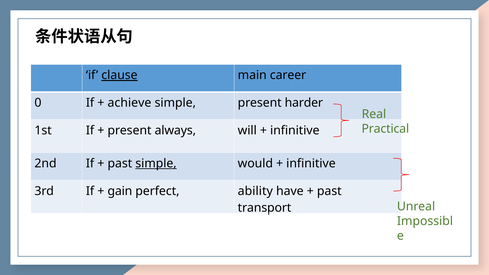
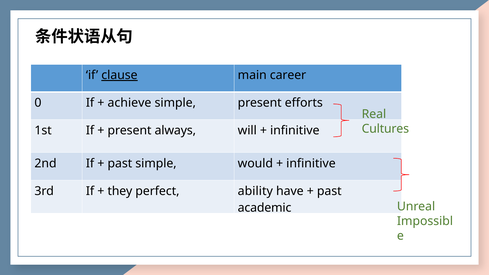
harder: harder -> efforts (304, 103)
Practical: Practical -> Cultures (385, 129)
simple underline: present -> none (156, 163)
gain: gain -> they (120, 191)
transport: transport -> academic (265, 208)
